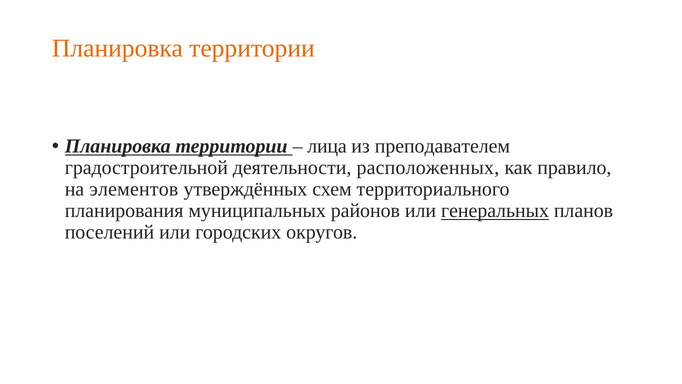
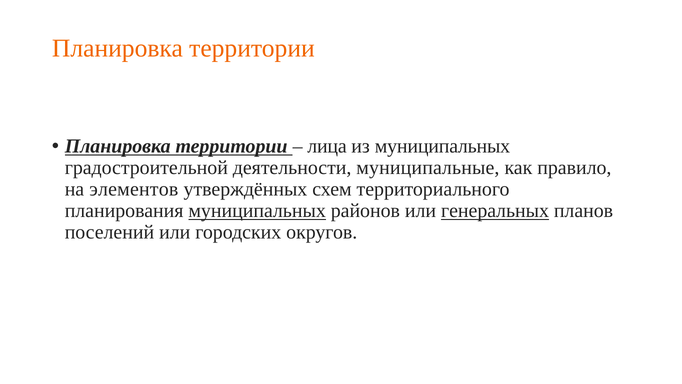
из преподавателем: преподавателем -> муниципальных (442, 146)
расположенных: расположенных -> муниципальные (428, 168)
муниципальных underline: none -> present (257, 211)
